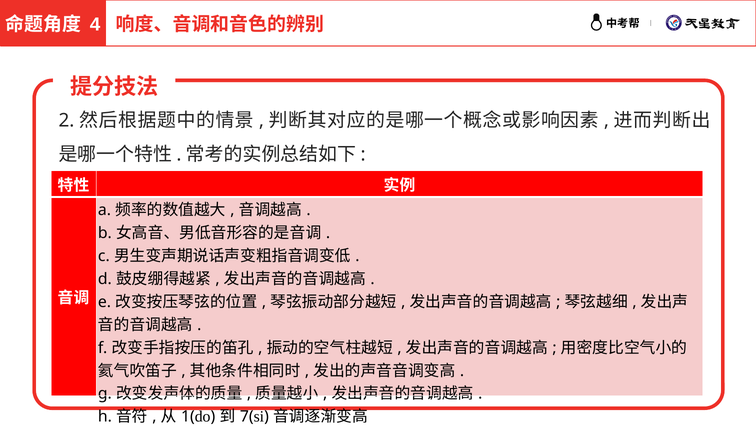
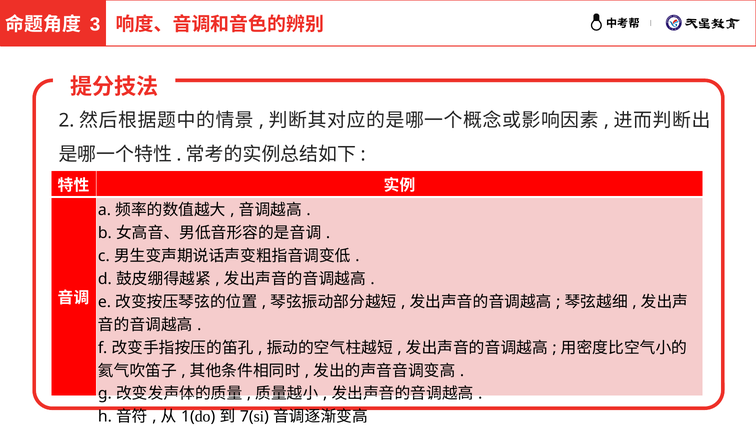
4: 4 -> 3 (95, 24)
